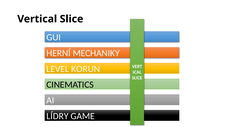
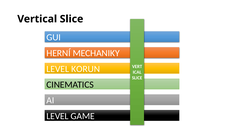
LÍDRY: LÍDRY -> LEVEL (58, 117)
